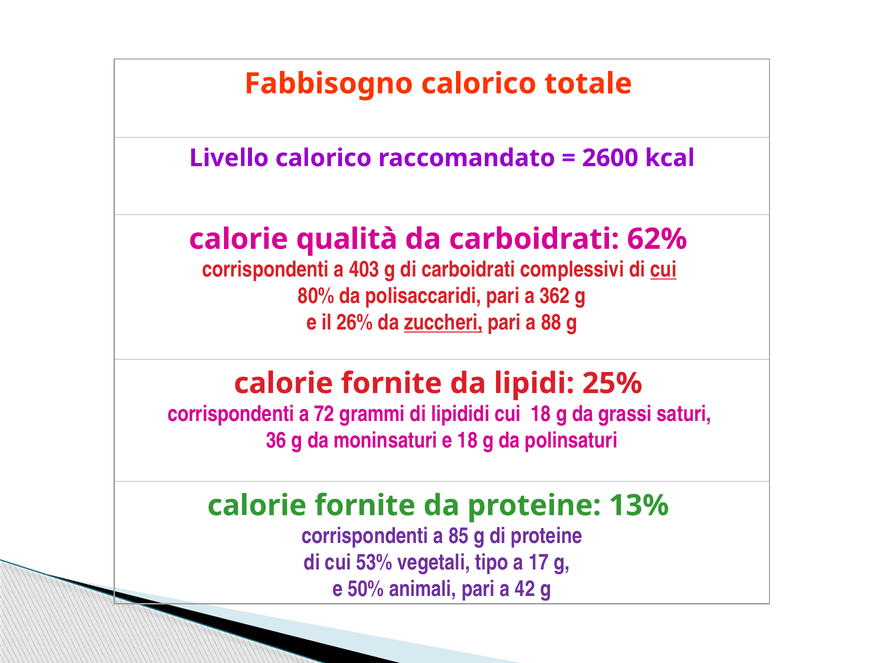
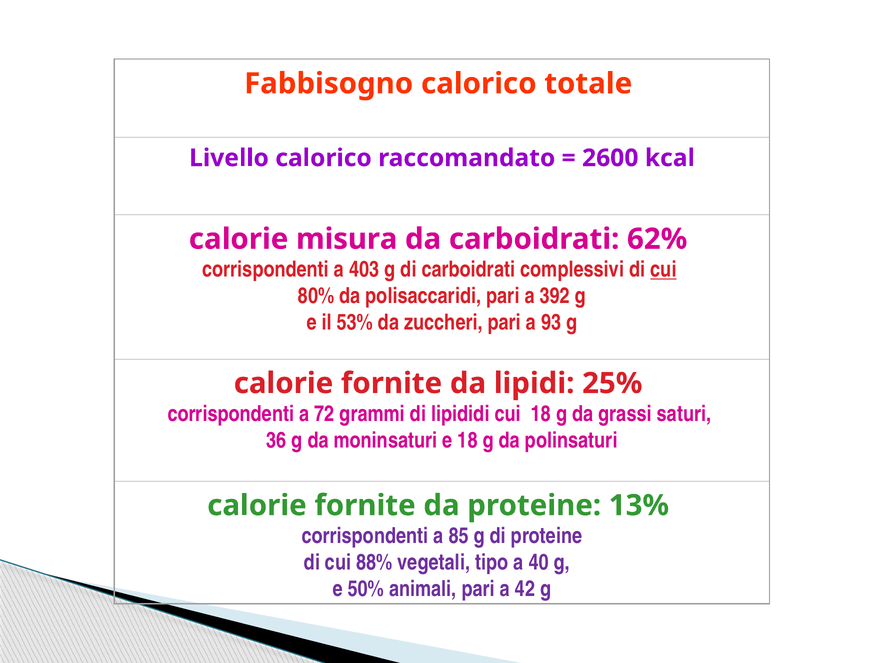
qualità: qualità -> misura (347, 239)
362: 362 -> 392 (555, 296)
26%: 26% -> 53% (355, 323)
zuccheri underline: present -> none (443, 323)
88: 88 -> 93 (551, 323)
53%: 53% -> 88% (374, 562)
17: 17 -> 40 (539, 562)
